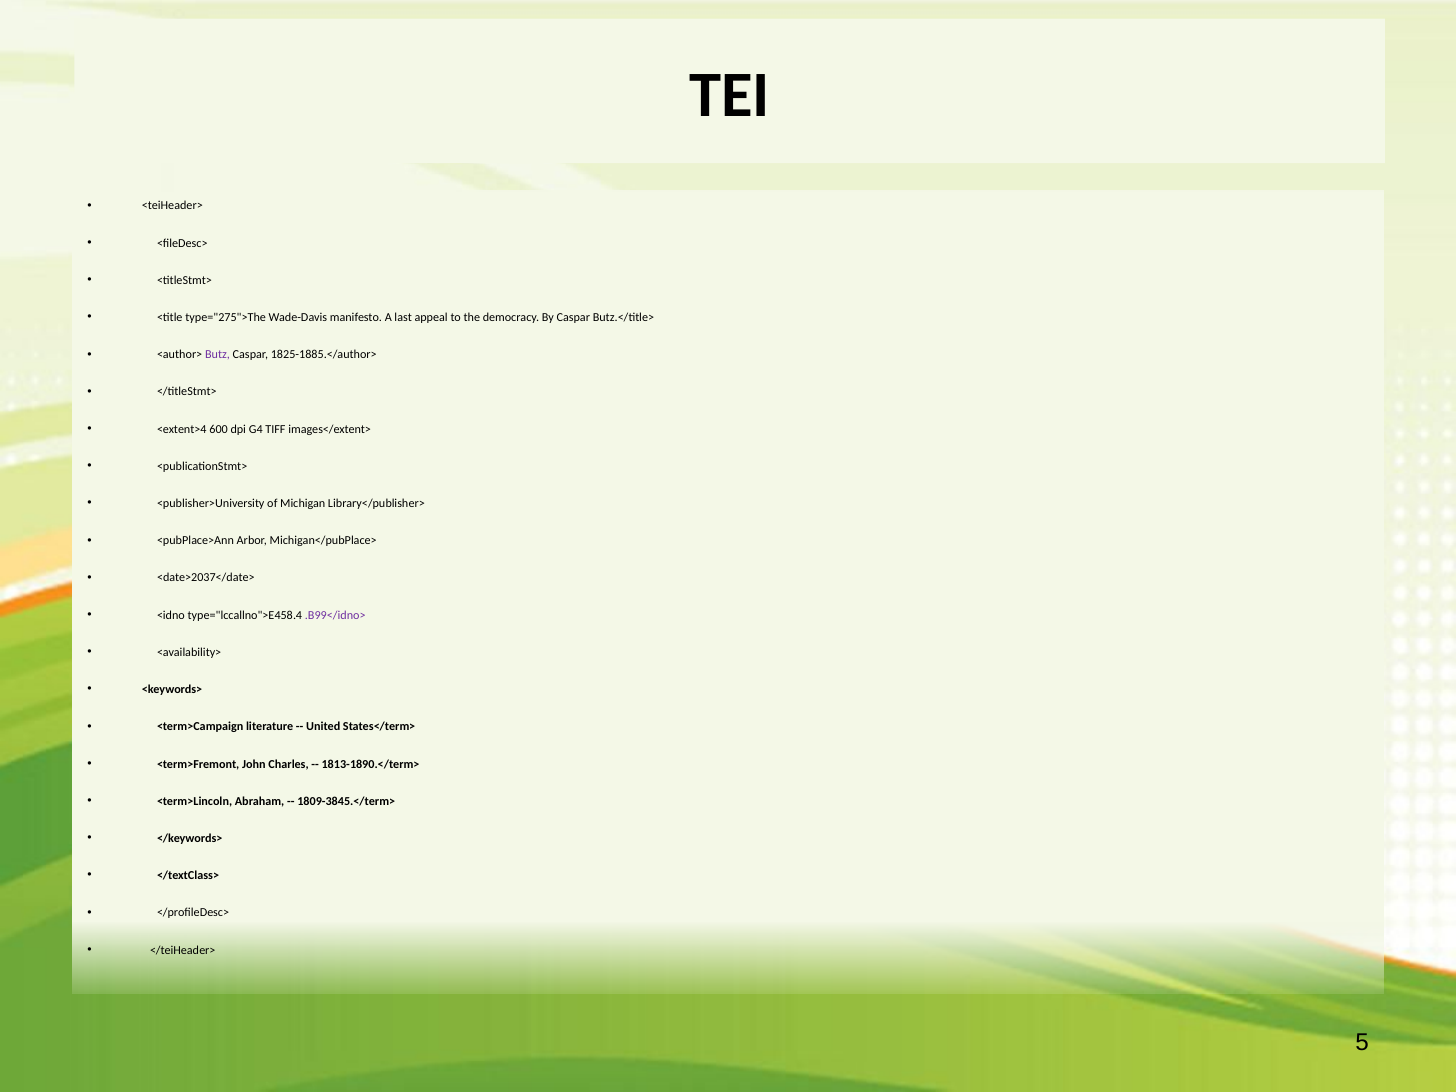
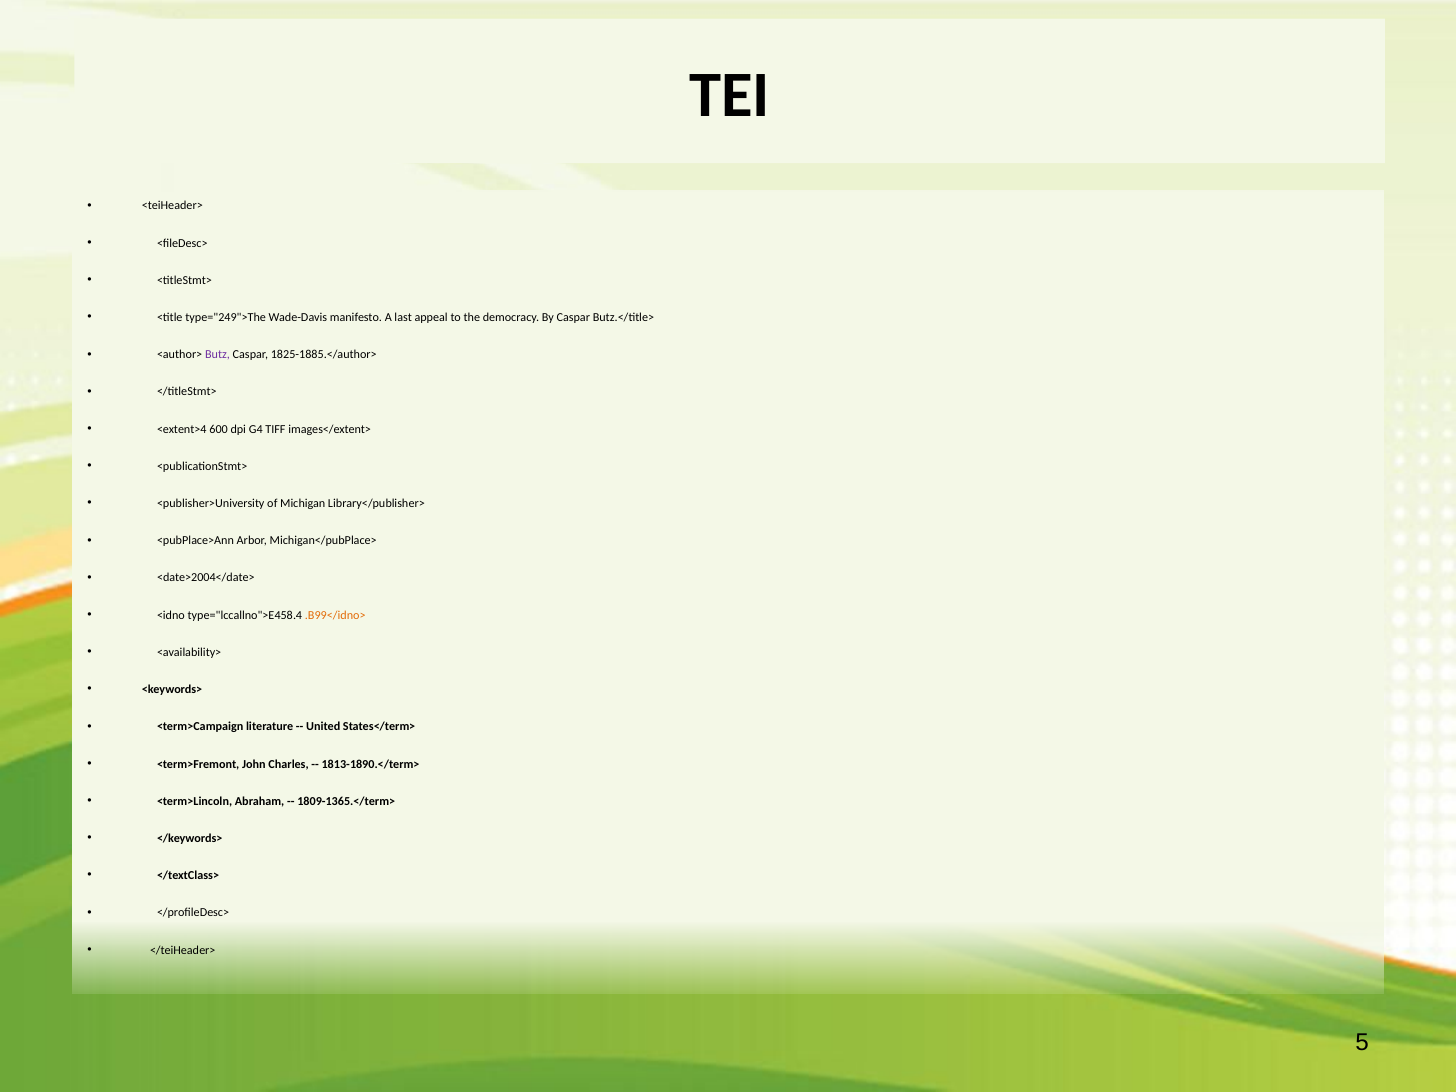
type="275">The: type="275">The -> type="249">The (226, 318)
<date>2037</date>: <date>2037</date> -> <date>2004</date> (206, 578)
.B99</idno> colour: purple -> orange (335, 615)
1809-3845.</term>: 1809-3845.</term> -> 1809-1365.</term> (346, 801)
